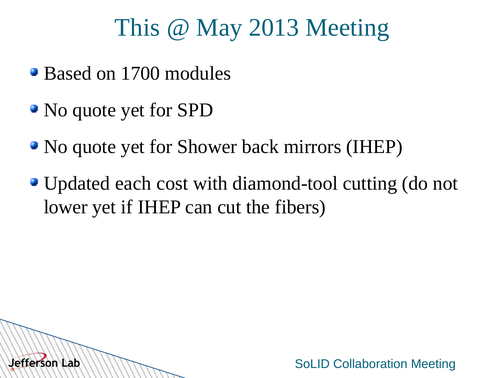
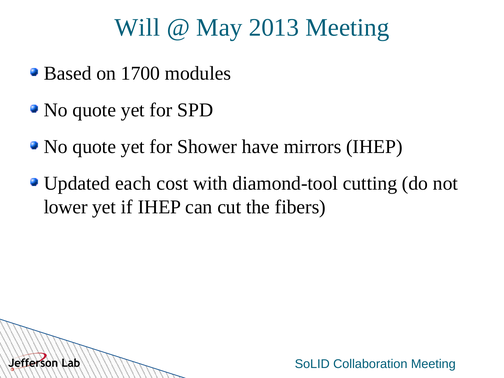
This: This -> Will (137, 27)
back: back -> have (260, 147)
